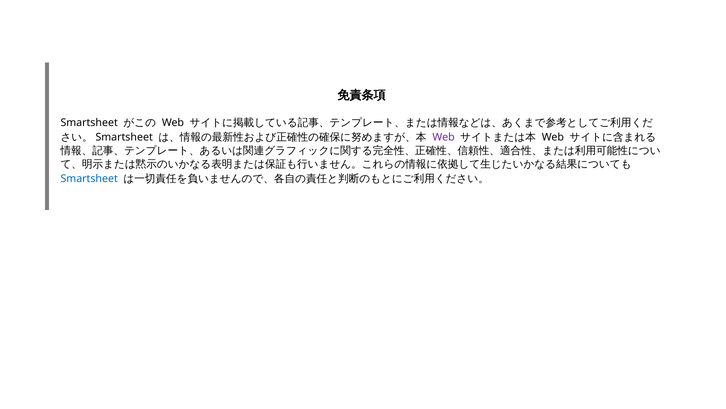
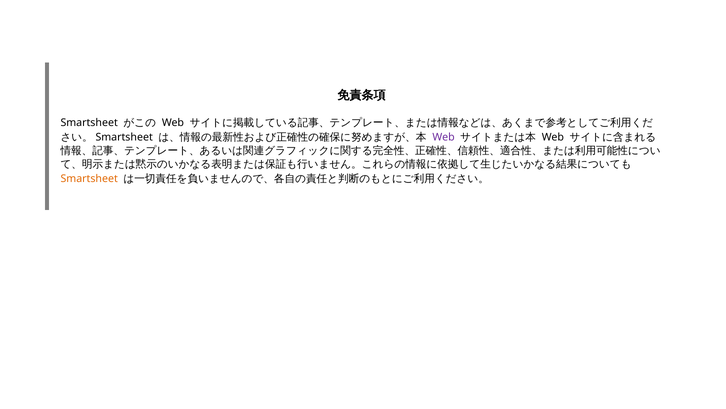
Smartsheet colour: blue -> orange (89, 178)
